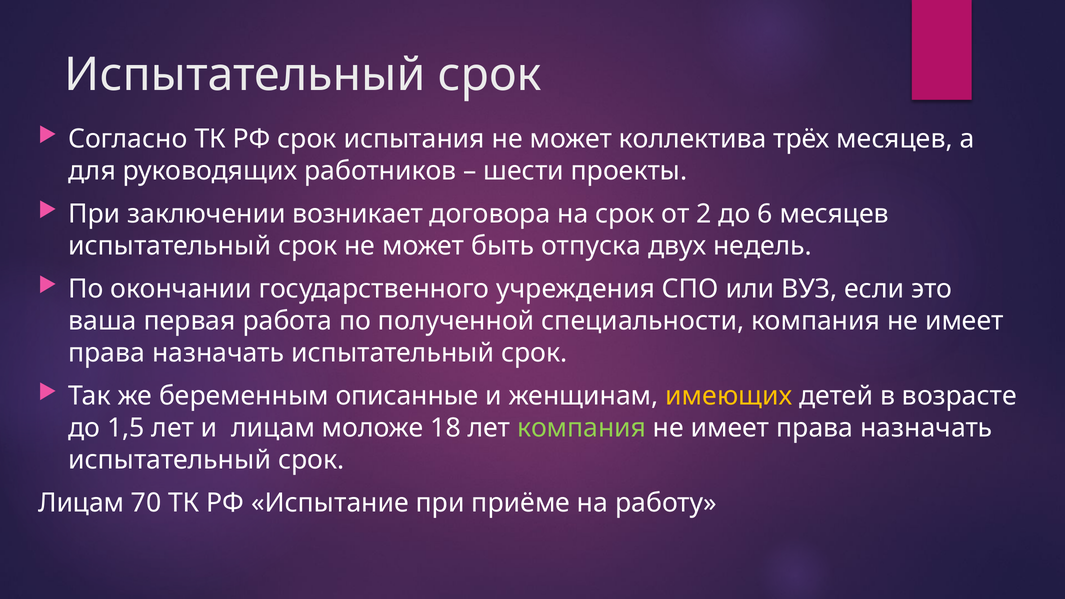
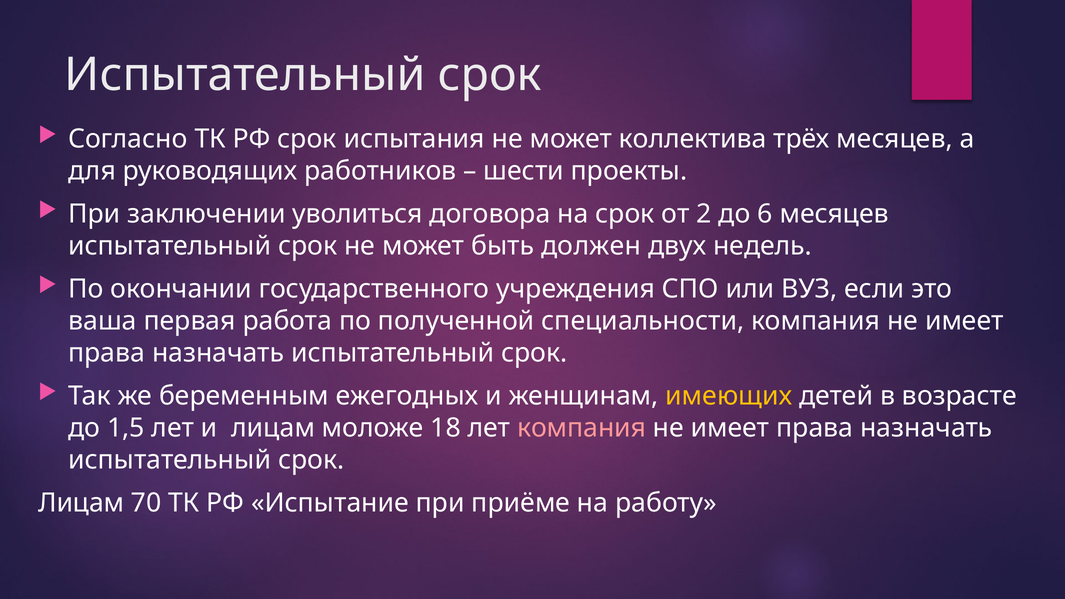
возникает: возникает -> уволиться (358, 214)
отпуска: отпуска -> должен (591, 246)
описанные: описанные -> ежегодных (407, 396)
компания colour: light green -> pink (582, 428)
